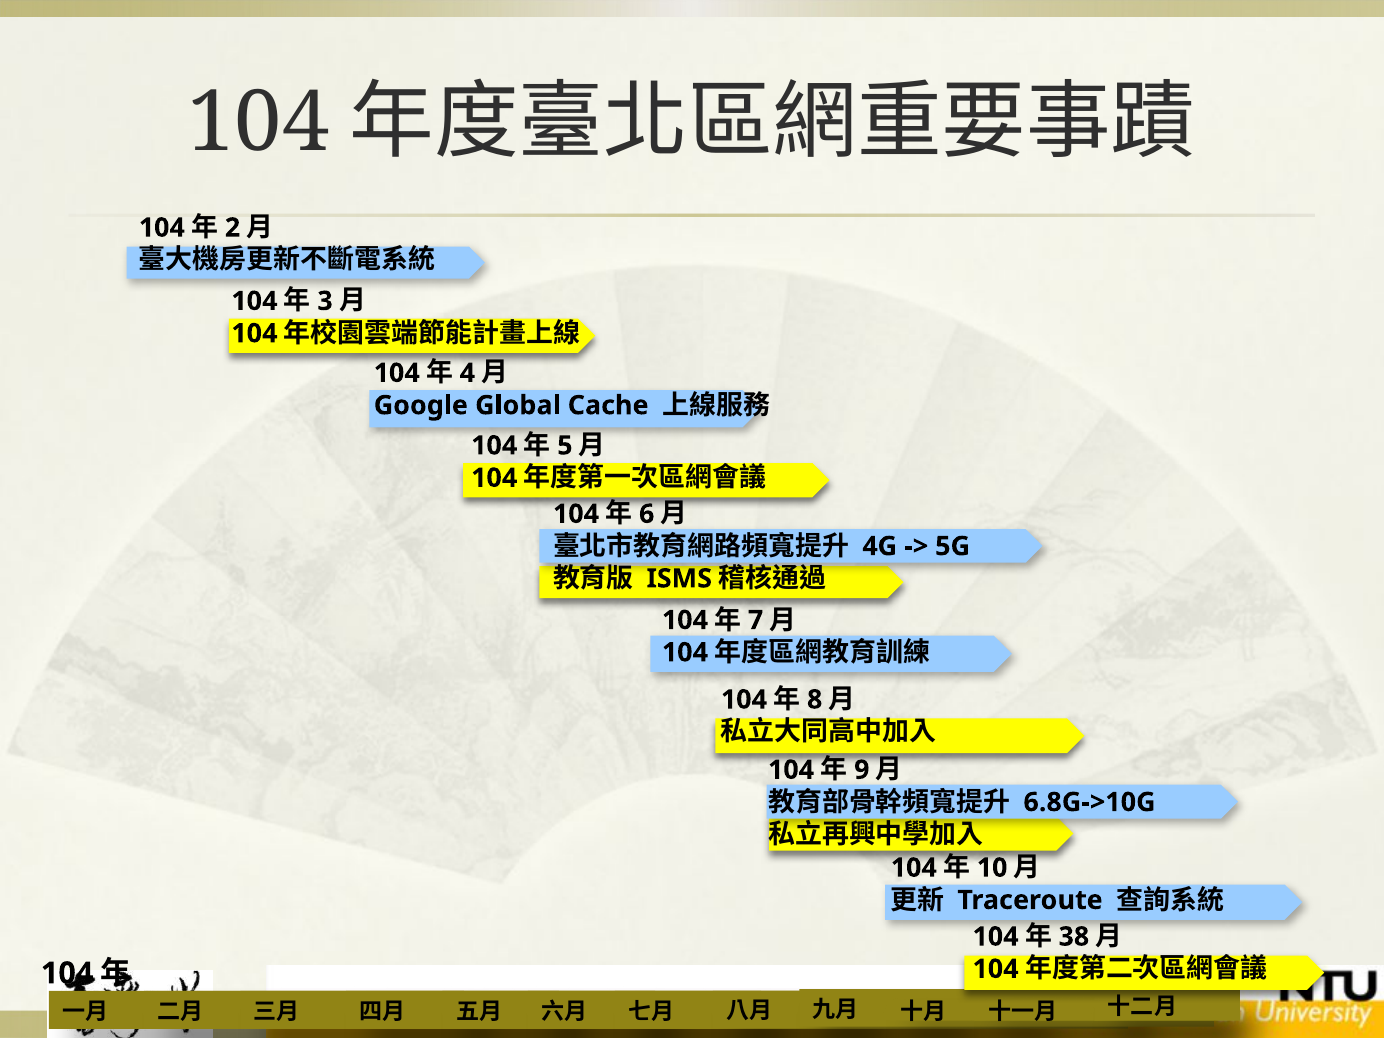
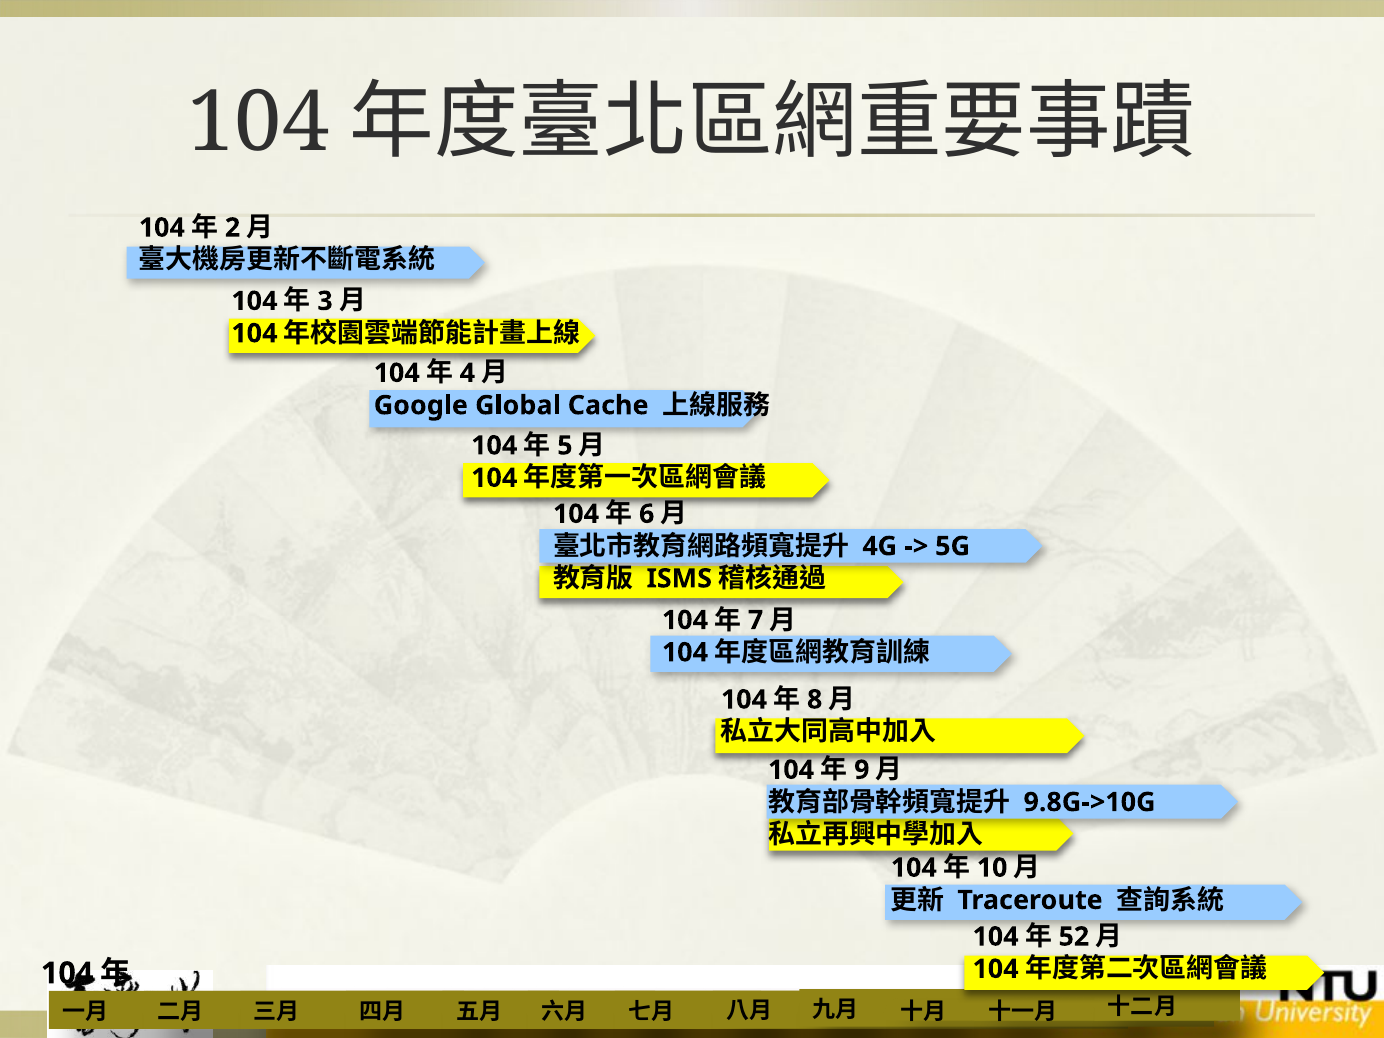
6.8G->10G: 6.8G->10G -> 9.8G->10G (1090, 802)
38: 38 -> 52 (1074, 937)
